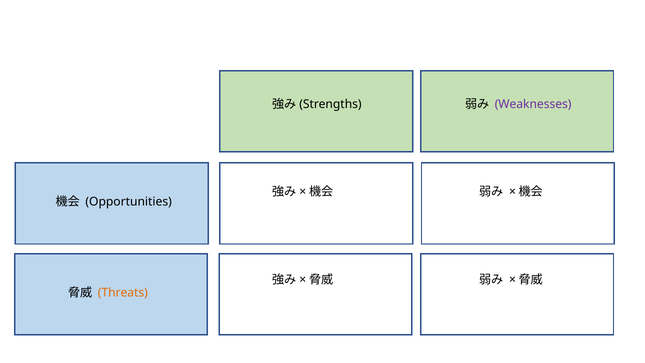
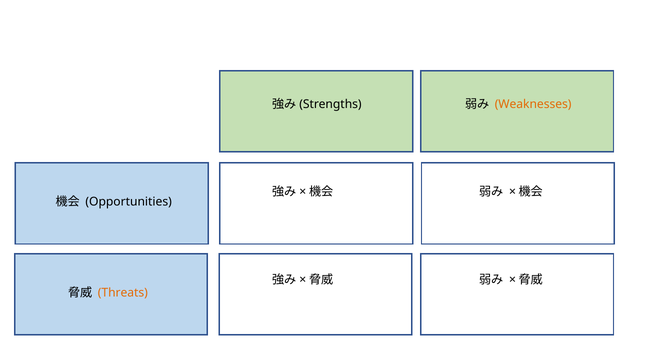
Weaknesses colour: purple -> orange (533, 104)
